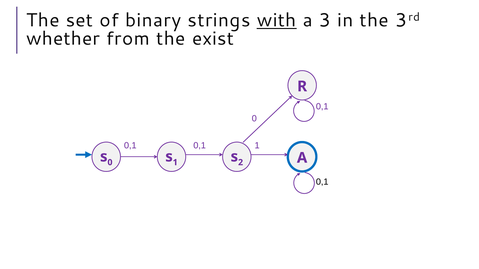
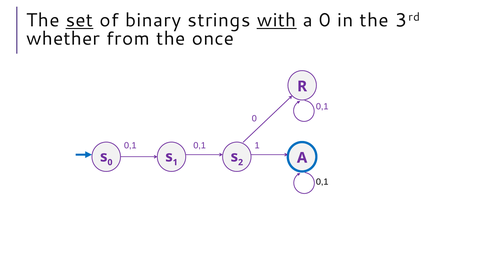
set underline: none -> present (79, 20)
a 3: 3 -> 0 (325, 20)
exist: exist -> once (213, 39)
